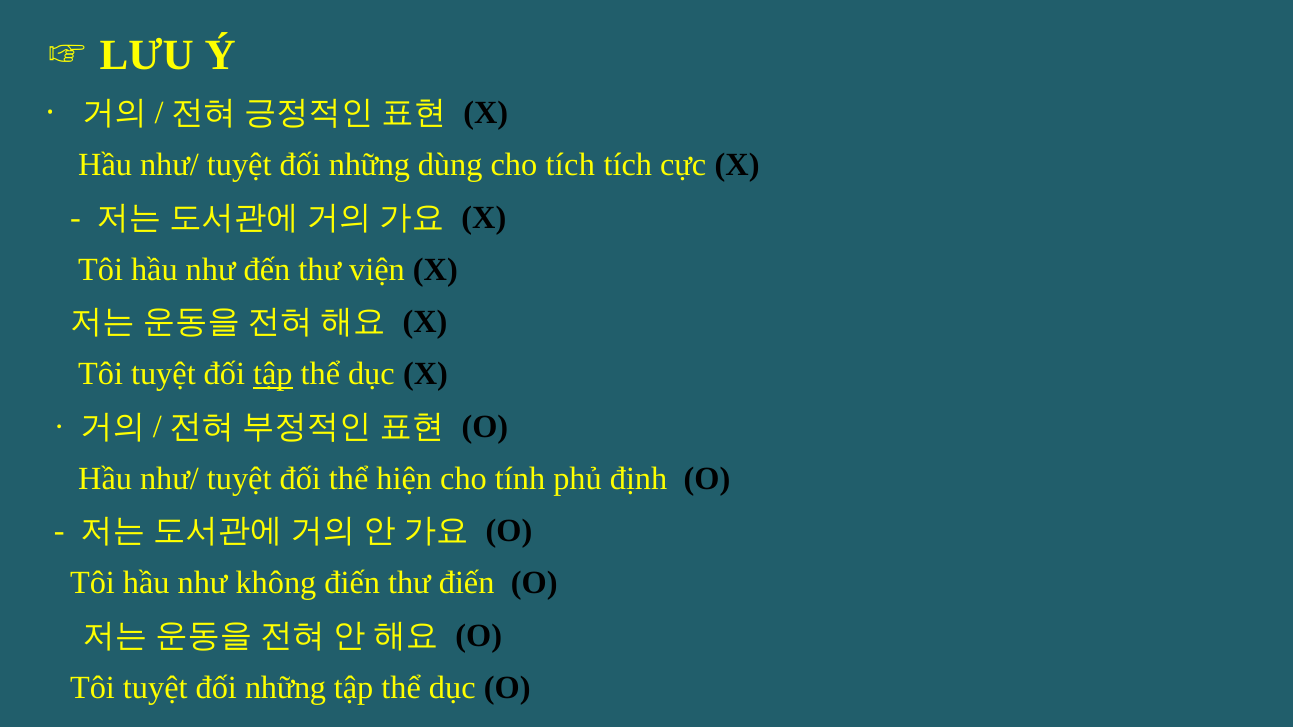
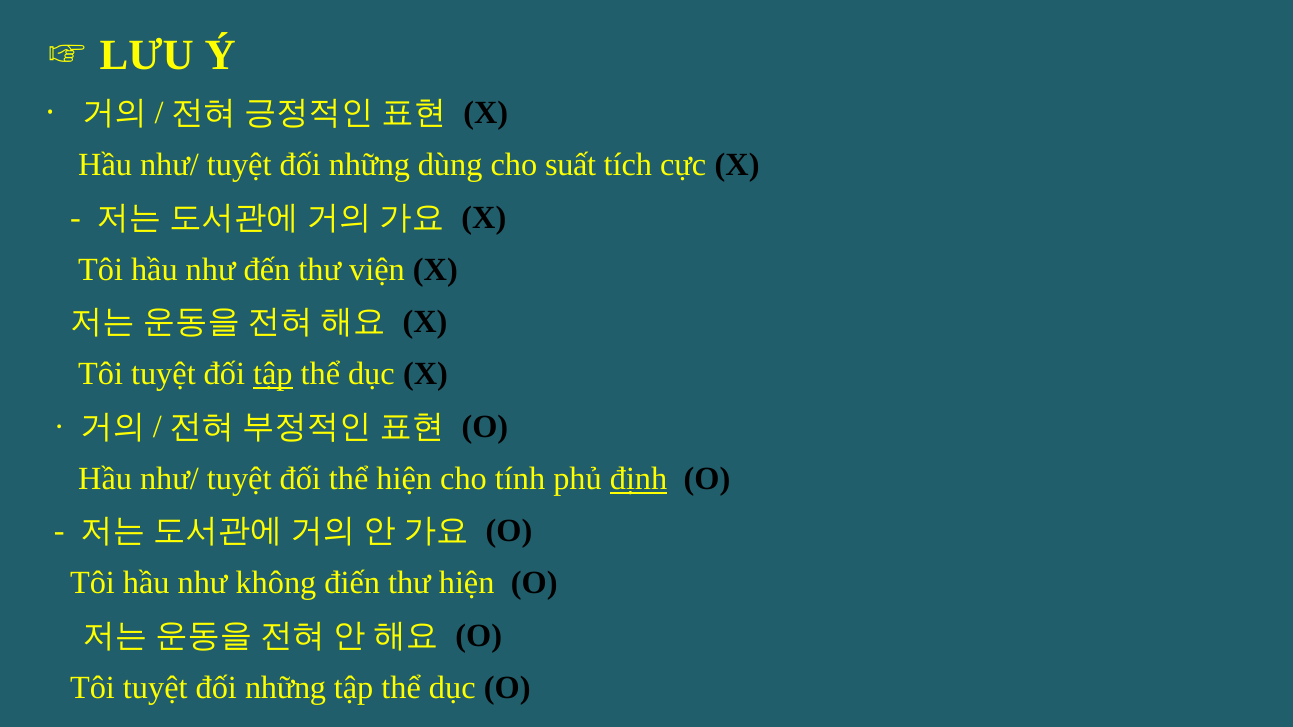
cho tích: tích -> suất (571, 165)
định underline: none -> present (639, 479)
thư điến: điến -> hiện (467, 583)
